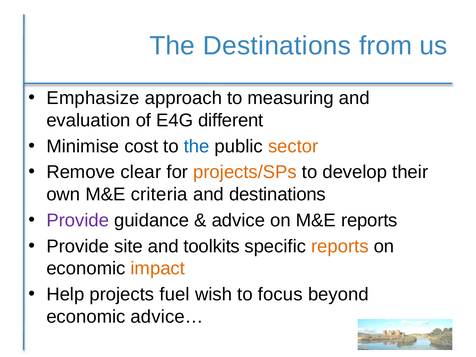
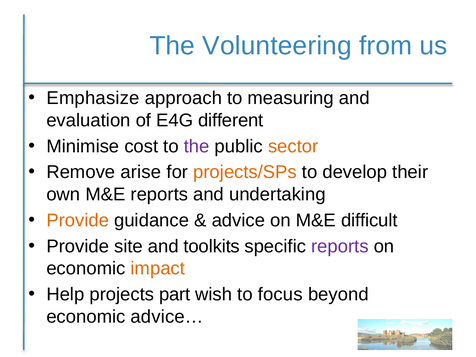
The Destinations: Destinations -> Volunteering (277, 46)
the colour: blue -> purple (197, 146)
clear: clear -> arise (141, 172)
M&E criteria: criteria -> reports (159, 194)
and destinations: destinations -> undertaking (277, 194)
Provide colour: purple -> orange (78, 220)
M&E reports: reports -> difficult (369, 220)
reports colour: orange -> purple (340, 246)
fuel: fuel -> part (175, 294)
